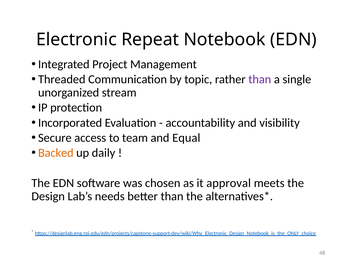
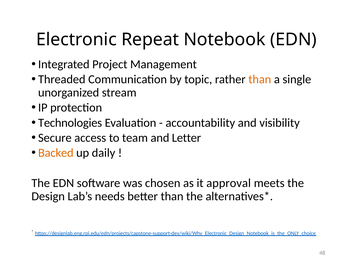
than colour: purple -> orange (260, 79)
Incorporated: Incorporated -> Technologies (70, 123)
Equal: Equal -> Letter (186, 138)
